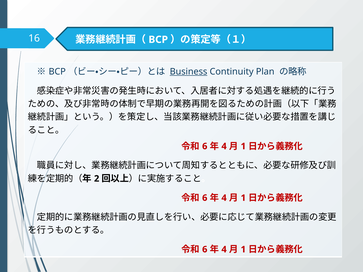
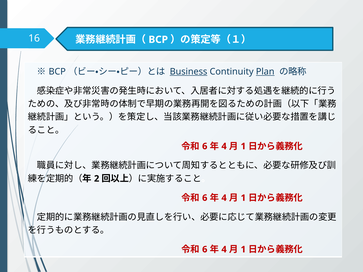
Plan underline: none -> present (265, 72)
